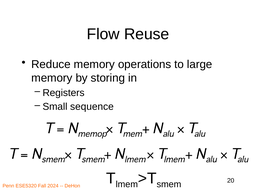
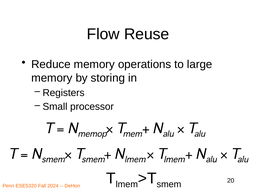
sequence: sequence -> processor (92, 107)
